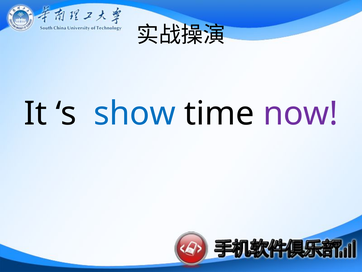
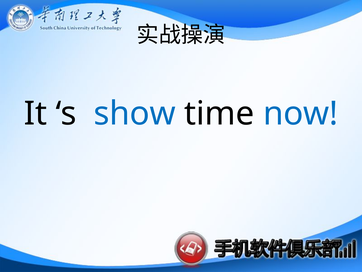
now colour: purple -> blue (301, 113)
